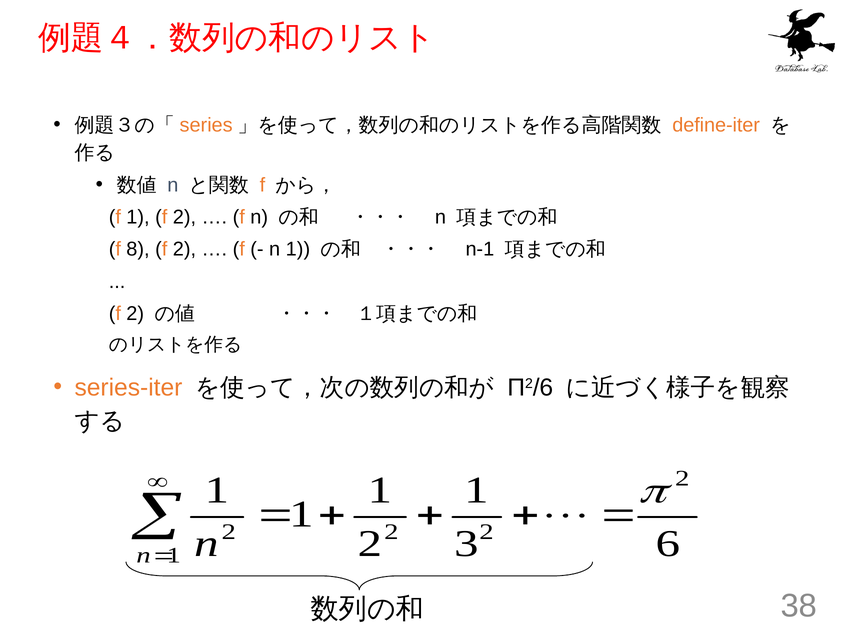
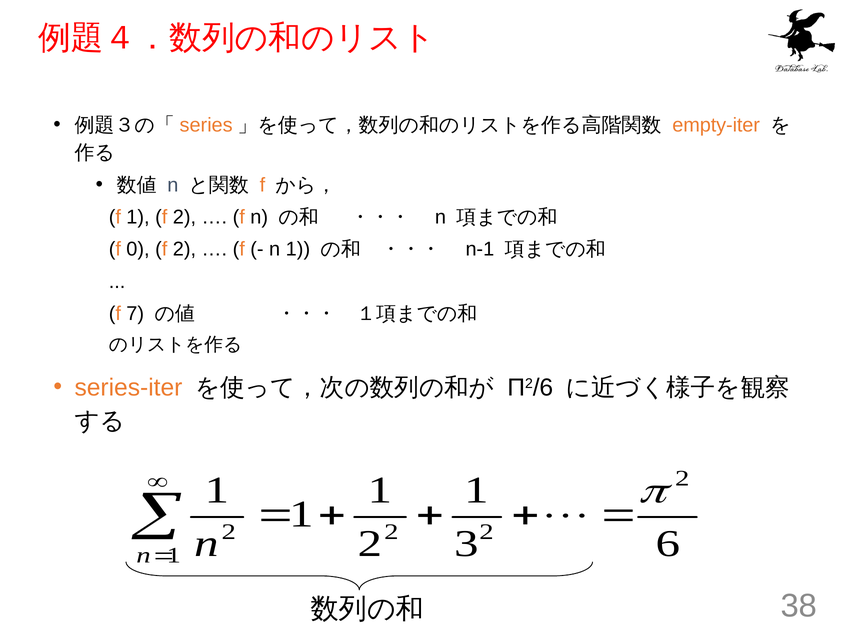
define-iter: define-iter -> empty-iter (716, 125)
8: 8 -> 0 (138, 249)
2: 2 -> 7 (135, 314)
